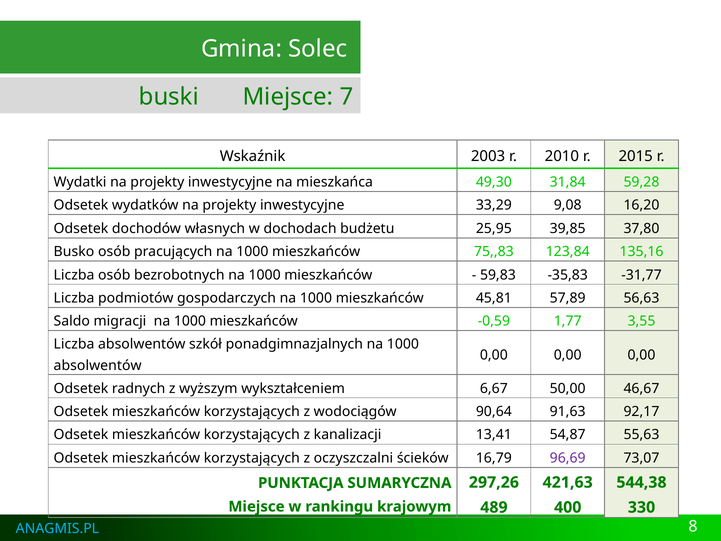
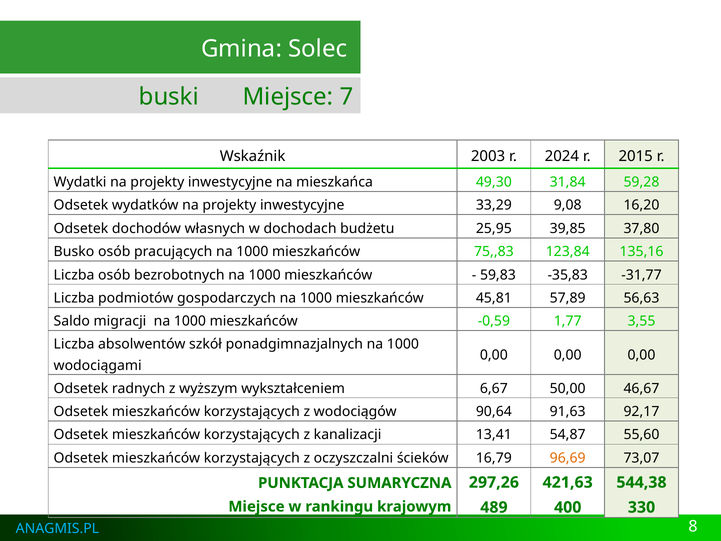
2010: 2010 -> 2024 (562, 156)
absolwentów: absolwentów -> wodociągami (98, 366)
55,63: 55,63 -> 55,60 (641, 435)
96,69 colour: purple -> orange (568, 458)
